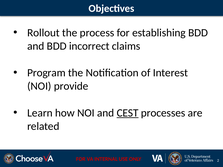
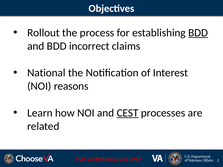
BDD underline: none -> present (198, 33)
Program: Program -> National (46, 73)
provide: provide -> reasons (71, 86)
